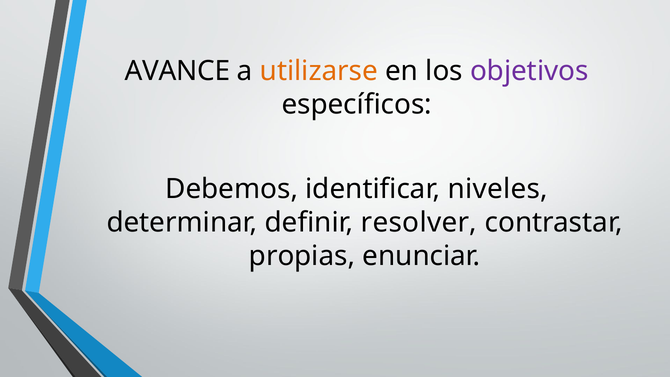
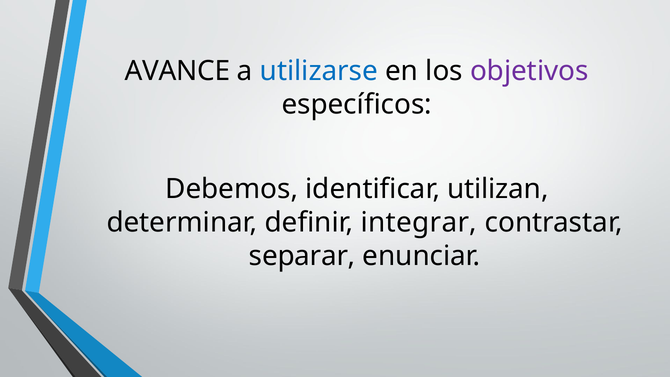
utilizarse colour: orange -> blue (319, 71)
niveles: niveles -> utilizan (498, 189)
resolver: resolver -> integrar (419, 223)
propias: propias -> separar (302, 256)
